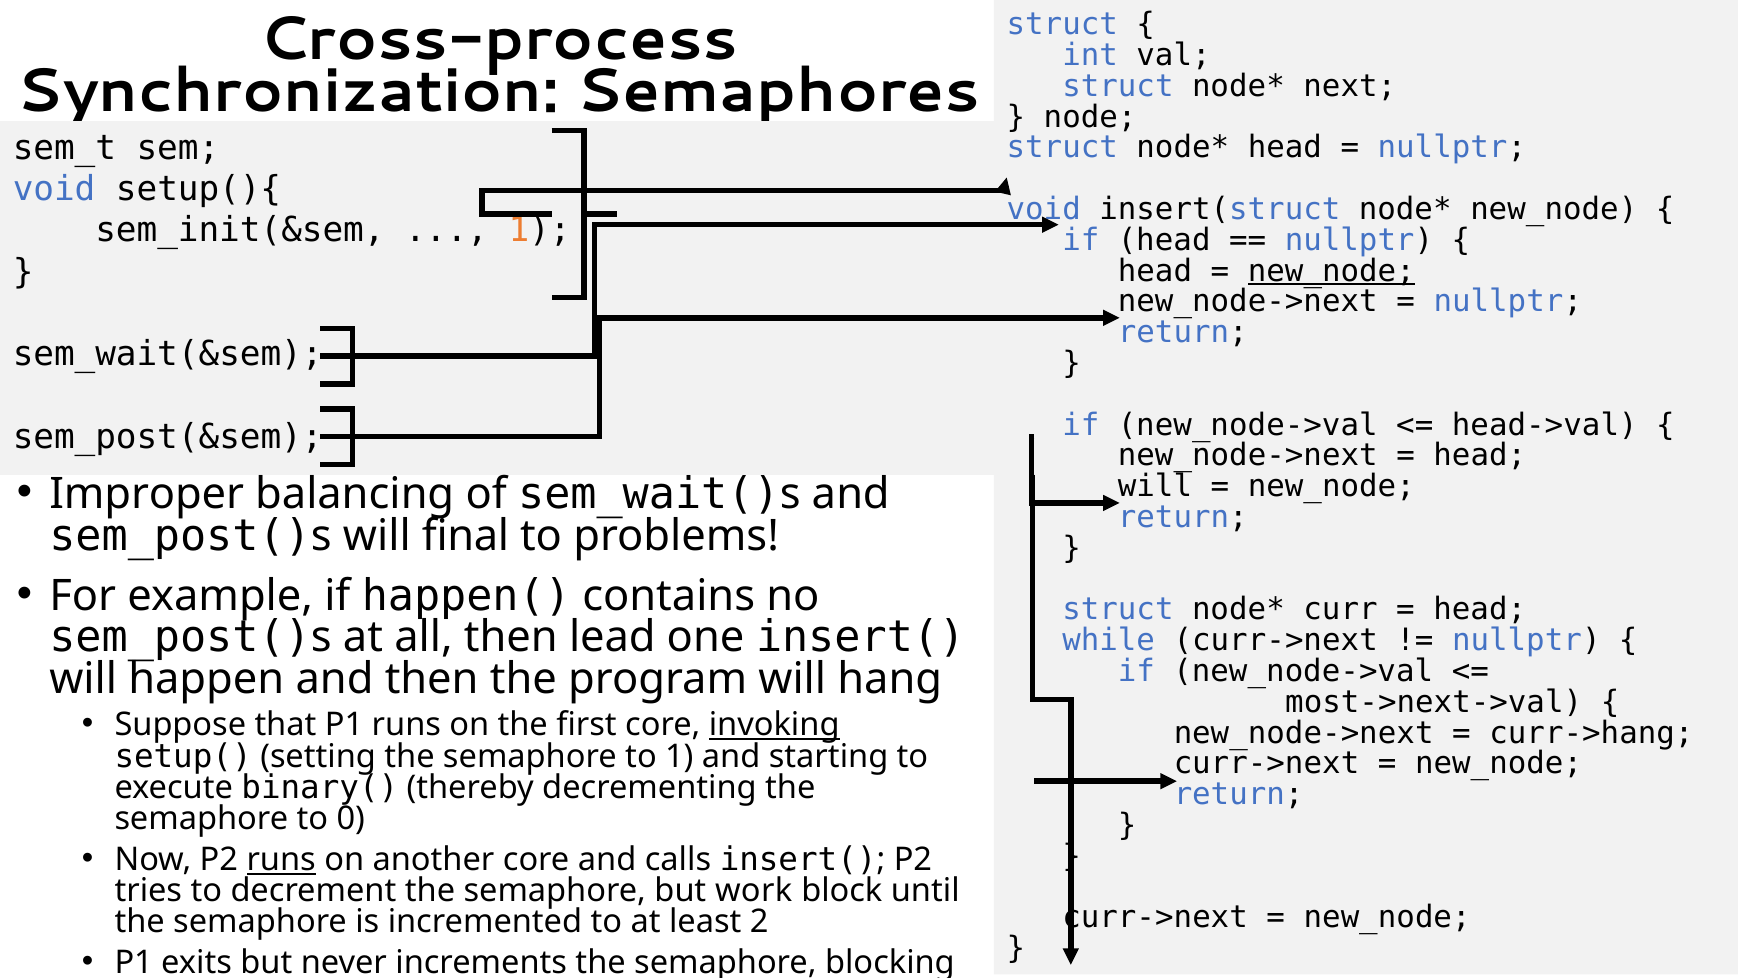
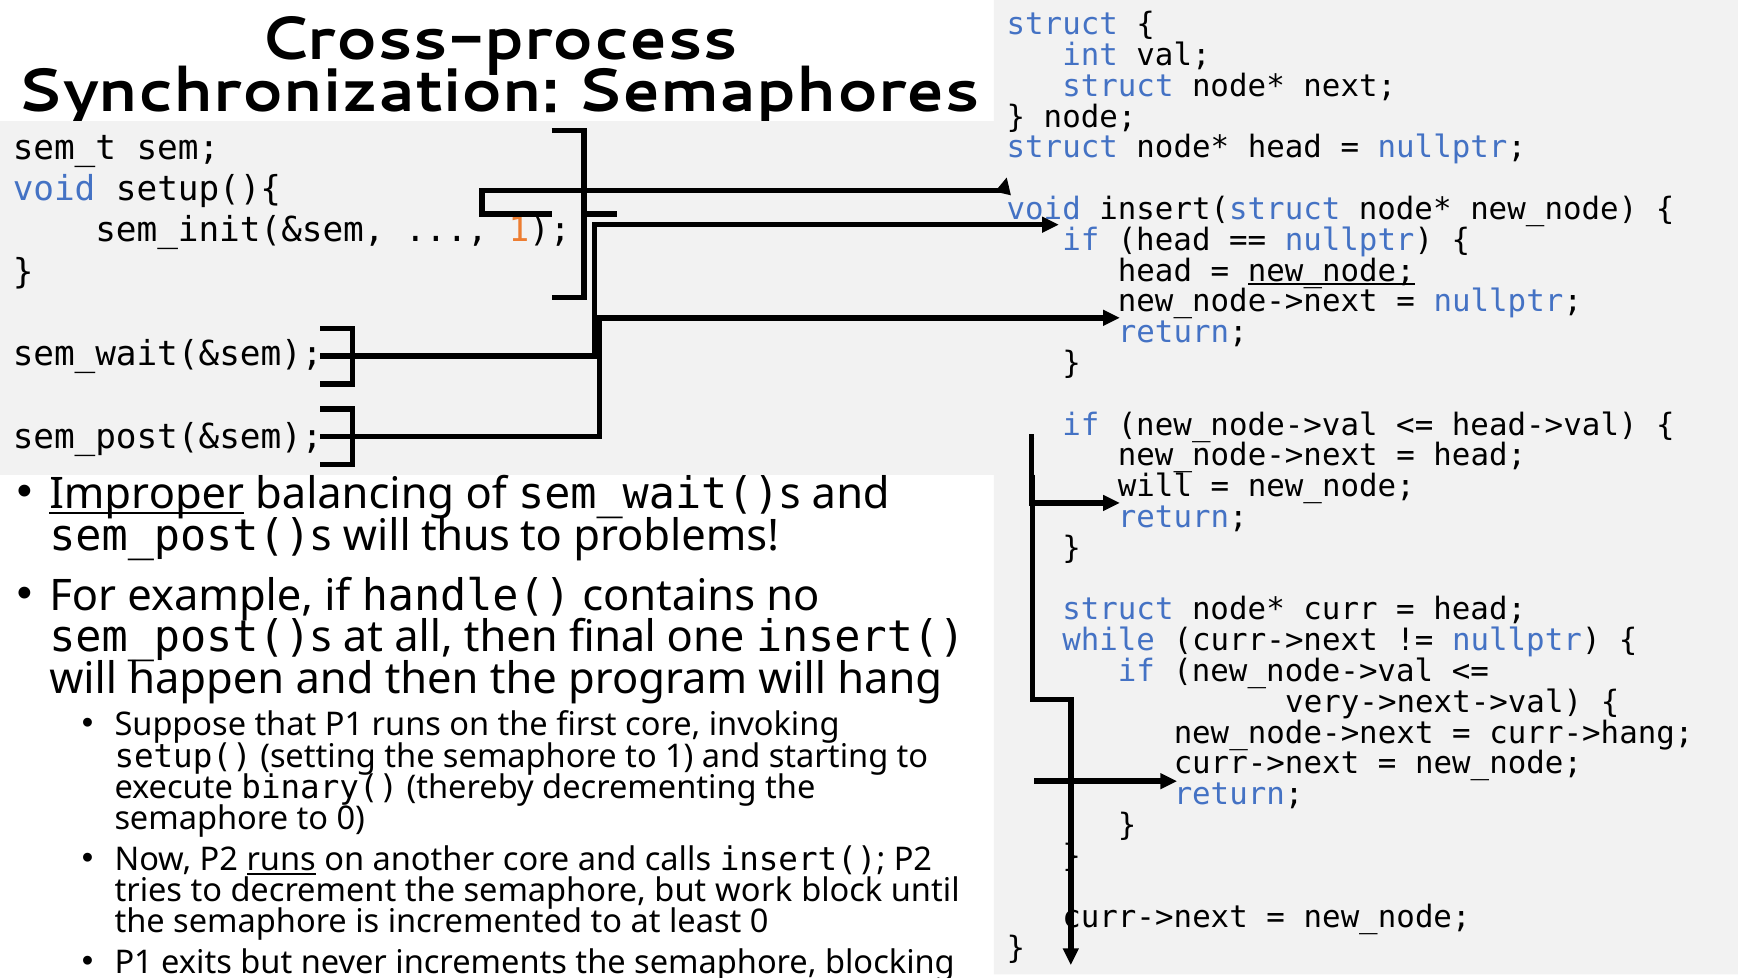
Improper underline: none -> present (147, 494)
final: final -> thus (466, 536)
happen(: happen( -> handle( (466, 595)
lead: lead -> final (612, 637)
most->next->val: most->next->val -> very->next->val (1434, 702)
invoking underline: present -> none (774, 725)
least 2: 2 -> 0 (759, 922)
